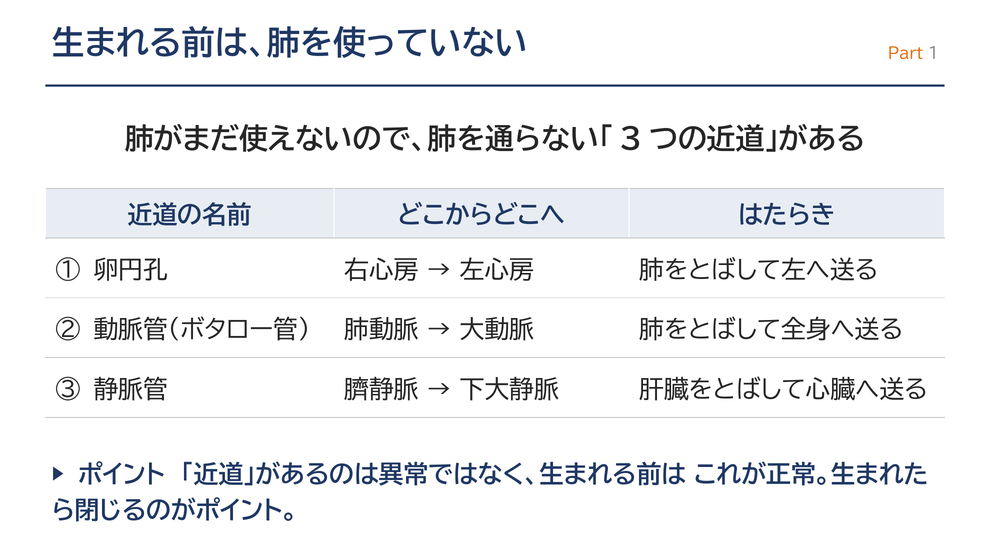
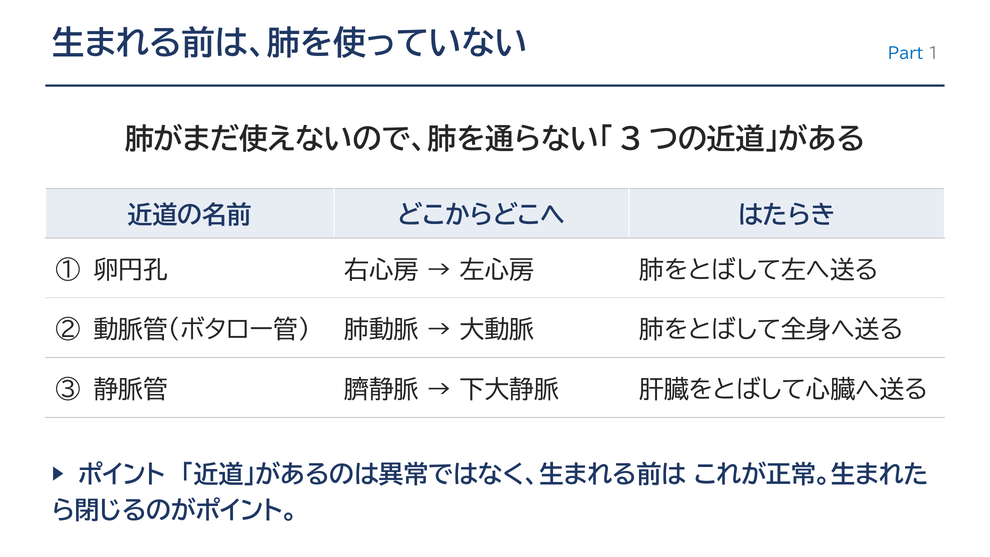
Part colour: orange -> blue (906, 54)
